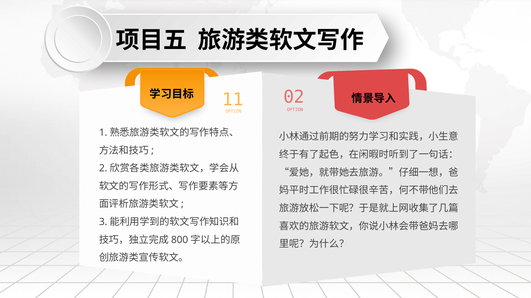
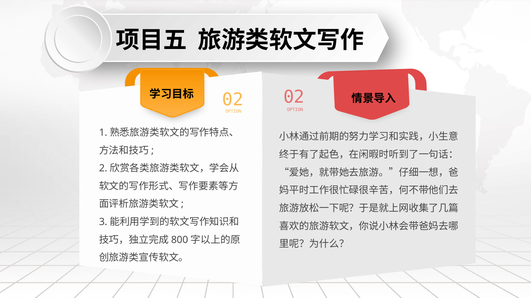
11: 11 -> 02 (233, 100)
